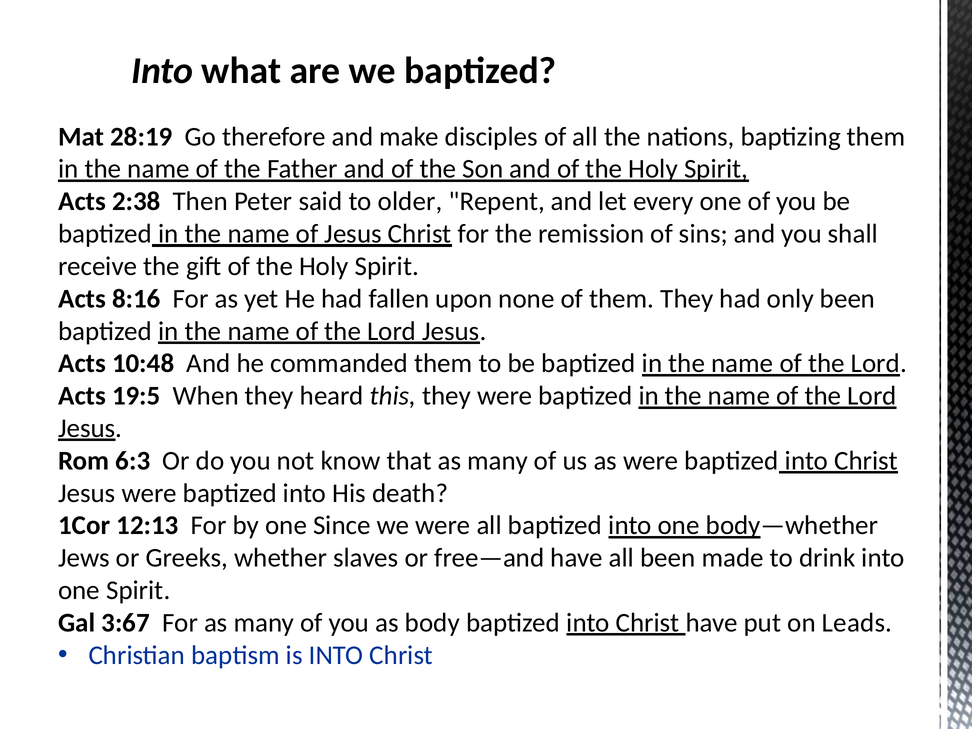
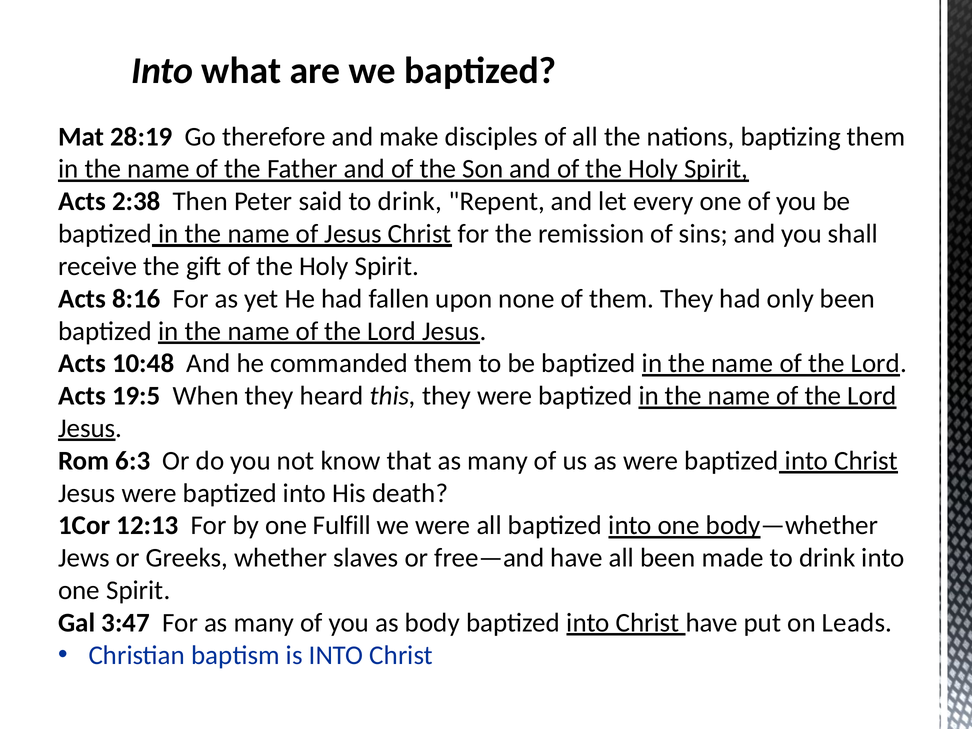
said to older: older -> drink (410, 201)
Since: Since -> Fulfill (342, 526)
3:67: 3:67 -> 3:47 (126, 623)
